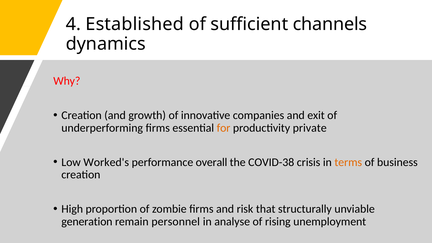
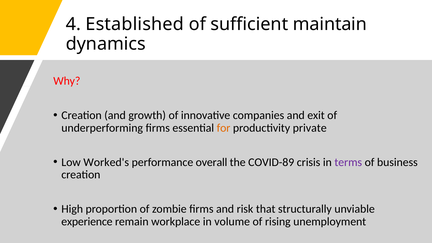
channels: channels -> maintain (330, 24)
COVID-38: COVID-38 -> COVID-89 (271, 162)
terms colour: orange -> purple (348, 162)
generation: generation -> experience (87, 222)
personnel: personnel -> workplace (176, 222)
analyse: analyse -> volume (232, 222)
